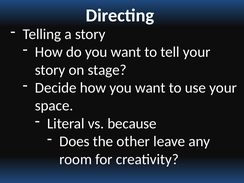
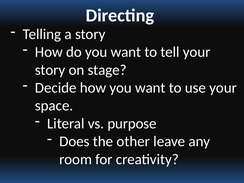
because: because -> purpose (132, 124)
